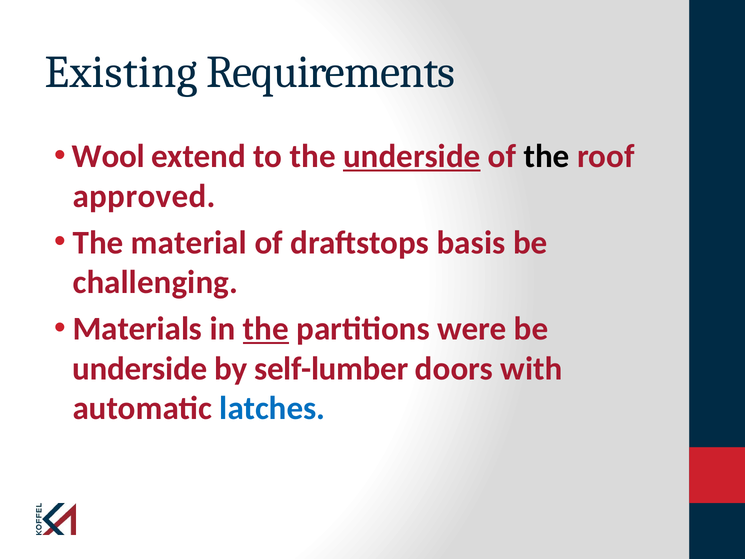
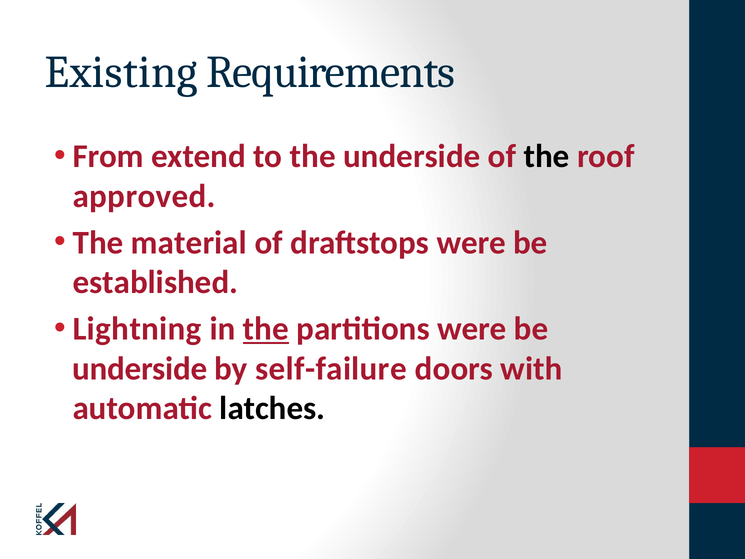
Wool: Wool -> From (108, 156)
underside underline: present -> none (412, 156)
draftstops basis: basis -> were (471, 242)
challenging: challenging -> established (155, 282)
Materials: Materials -> Lightning (137, 329)
self-lumber: self-lumber -> self-failure (331, 368)
latches colour: blue -> black (272, 408)
